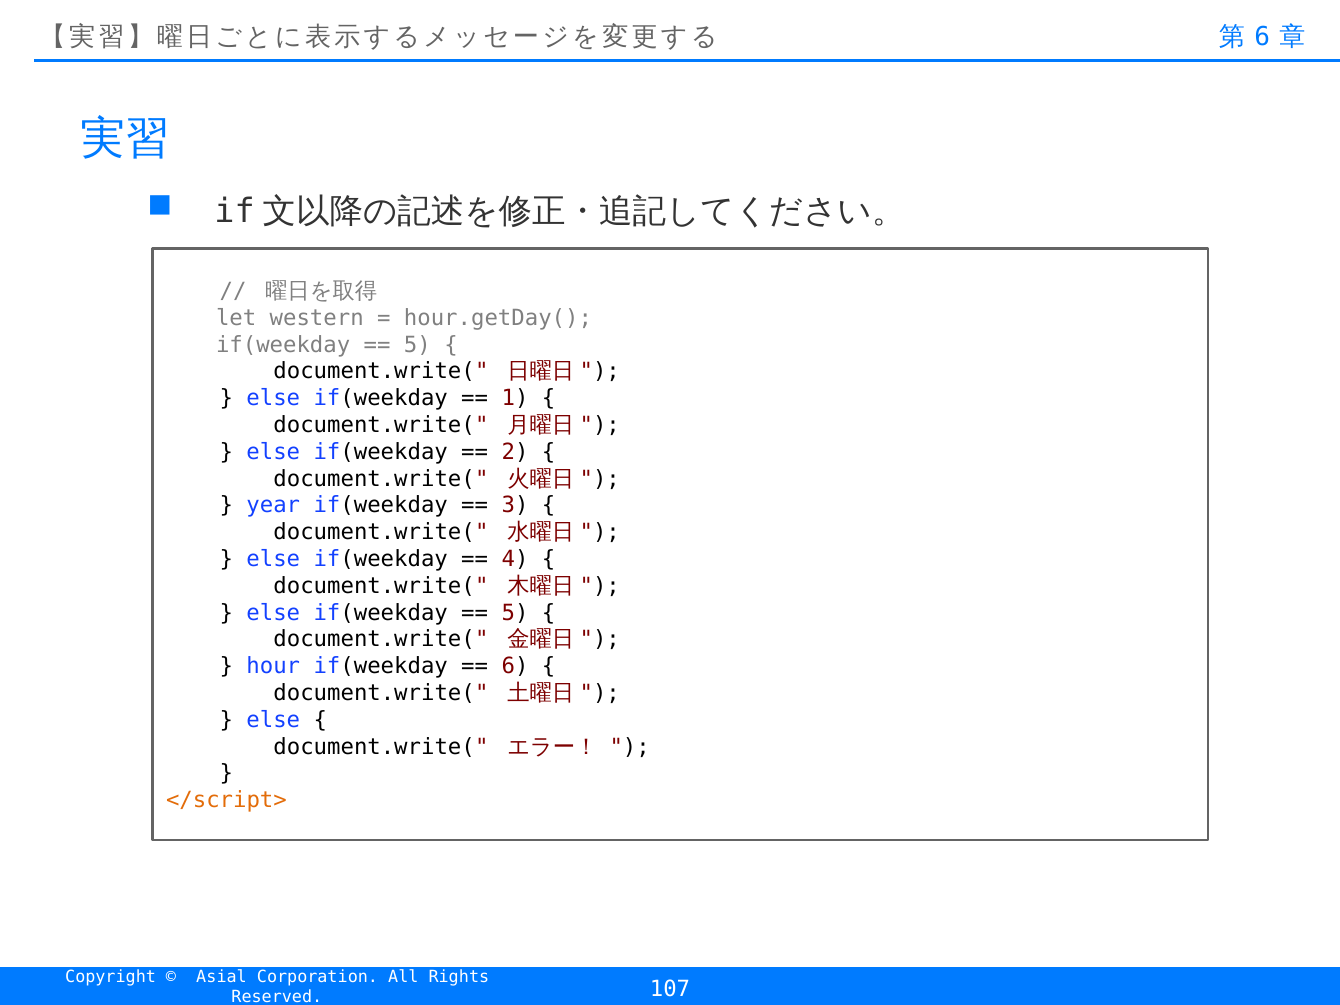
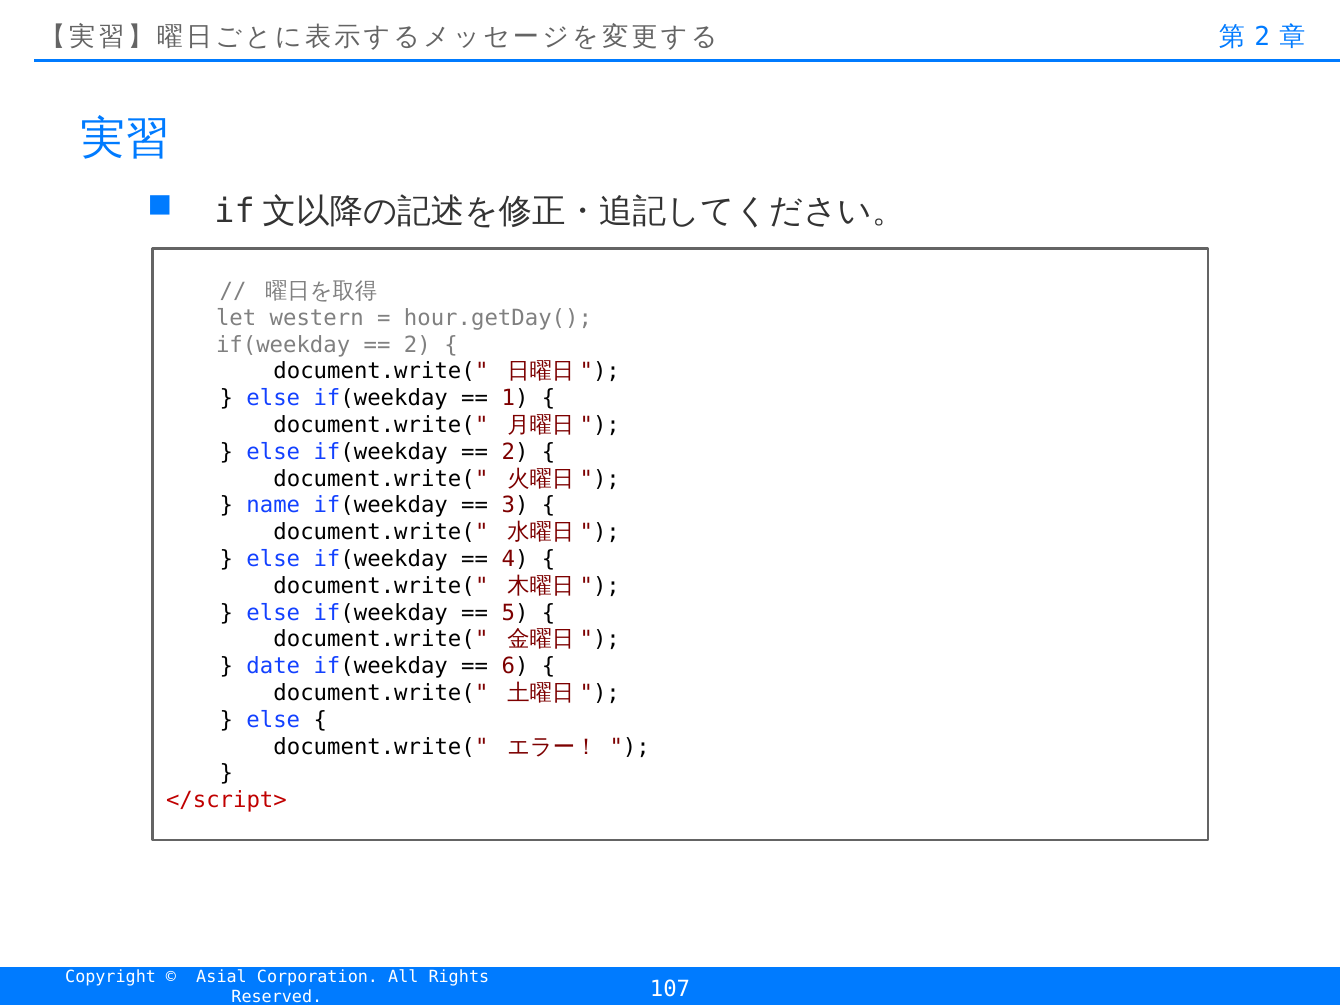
6: 6 -> 2 (1262, 37)
5: 5 -> 2 (417, 345)
year: year -> name (273, 506)
hour: hour -> date (273, 666)
</script> colour: orange -> red (226, 800)
